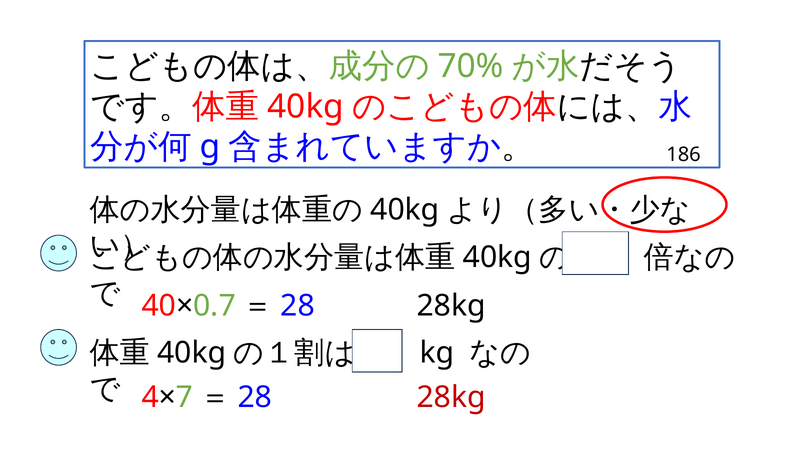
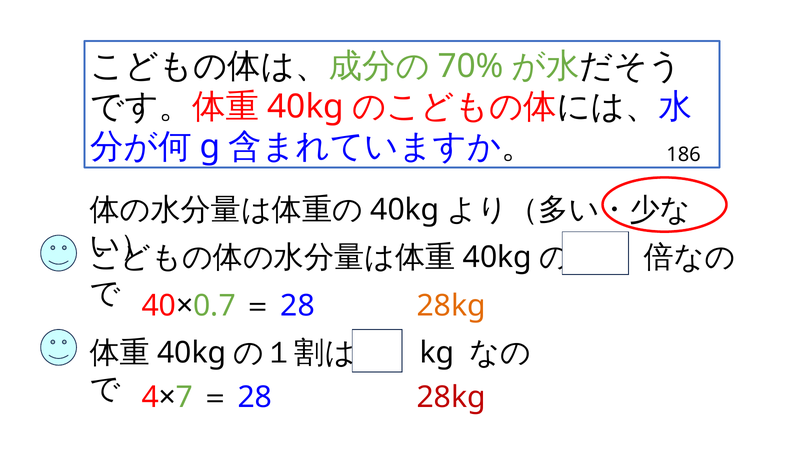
28kg colour: black -> orange (451, 306)
